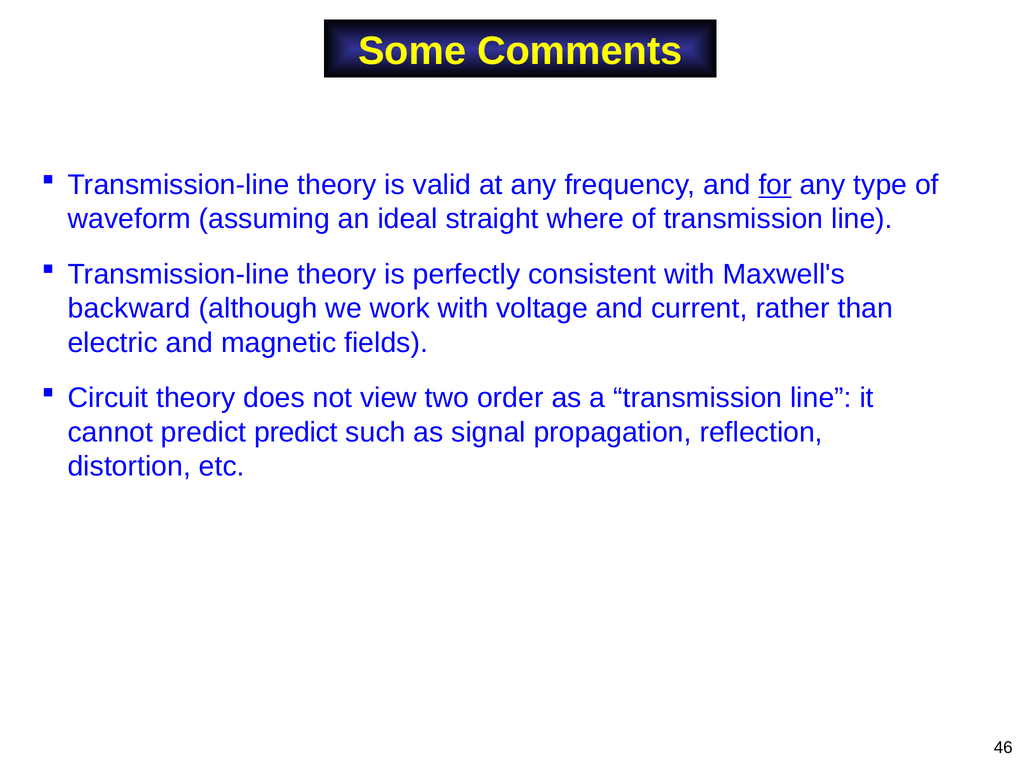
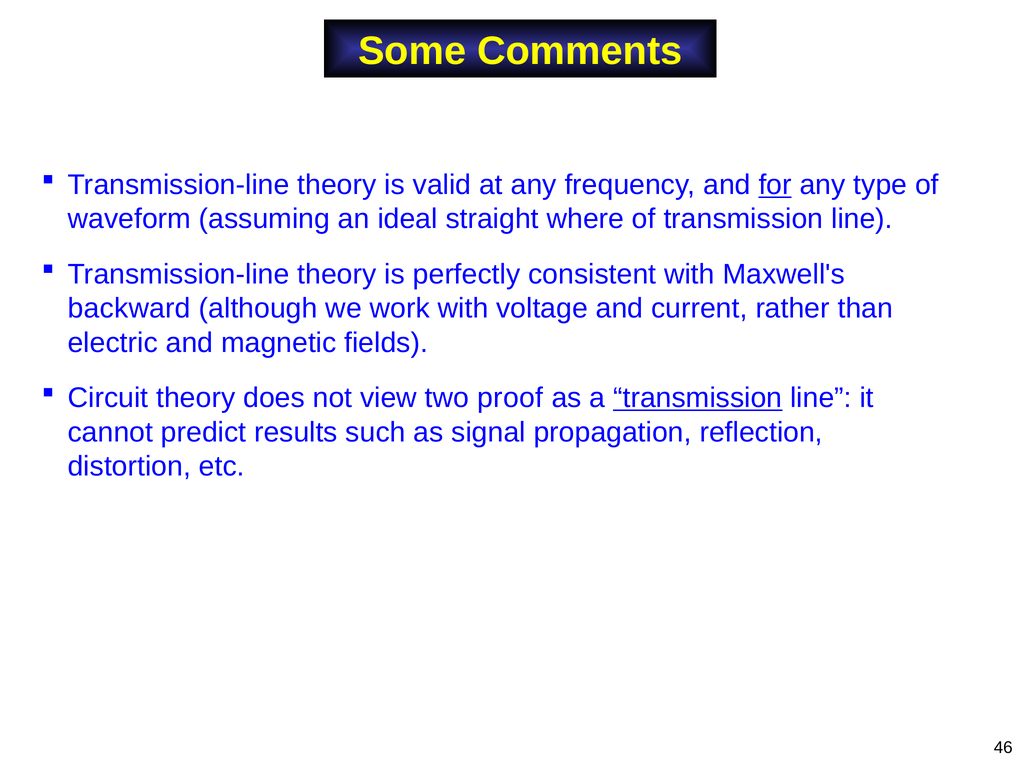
order: order -> proof (510, 398)
transmission underline: none -> present (698, 398)
predict predict: predict -> results (296, 432)
